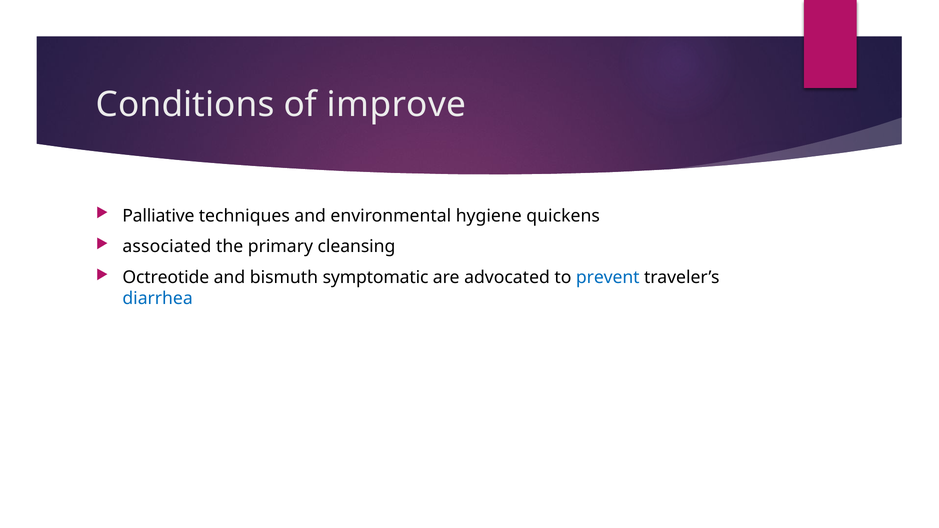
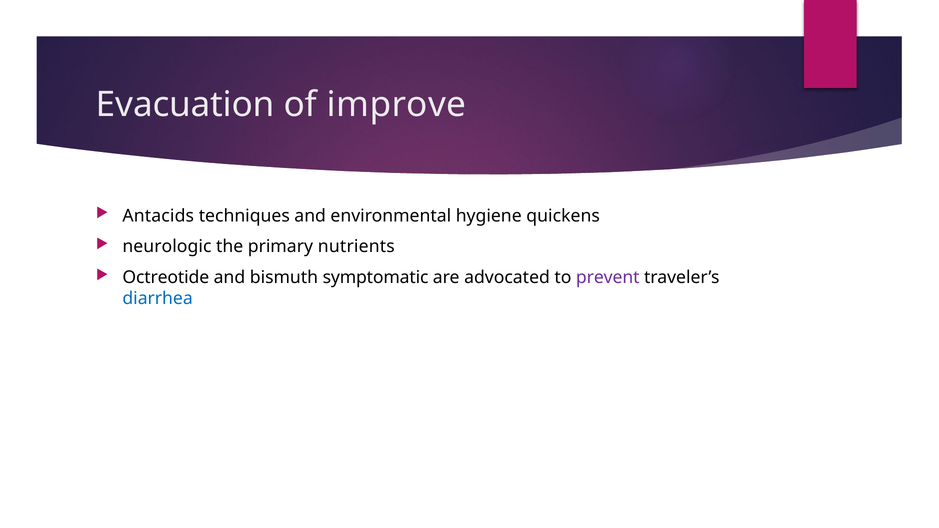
Conditions: Conditions -> Evacuation (185, 105)
Palliative: Palliative -> Antacids (158, 216)
associated: associated -> neurologic (167, 247)
cleansing: cleansing -> nutrients (356, 247)
prevent colour: blue -> purple (608, 278)
